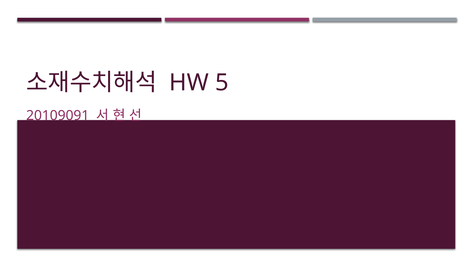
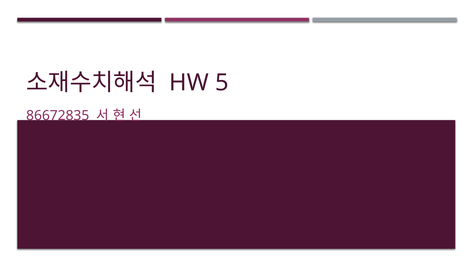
20109091: 20109091 -> 86672835 (58, 115)
